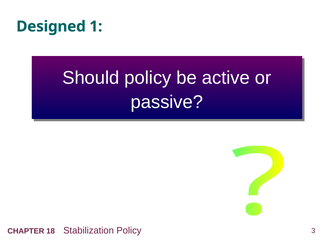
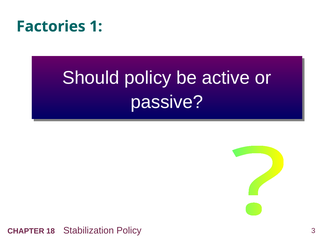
Designed: Designed -> Factories (51, 26)
